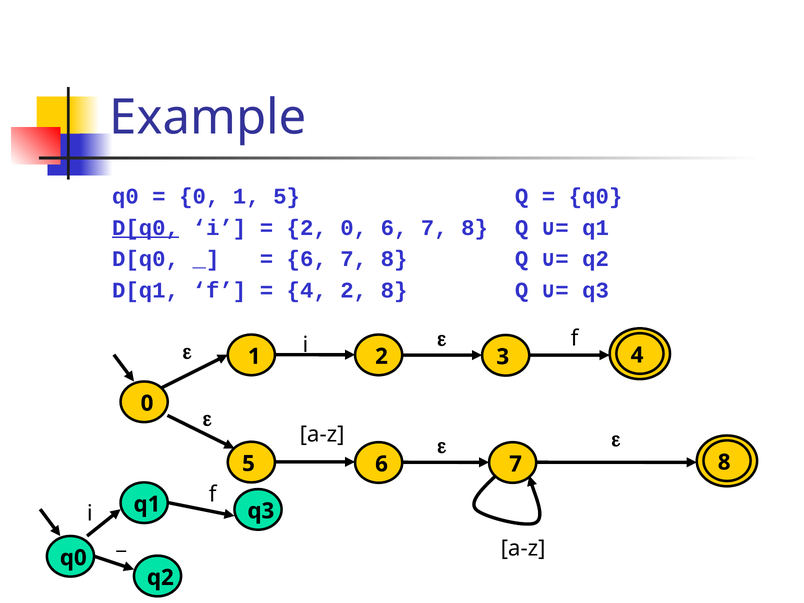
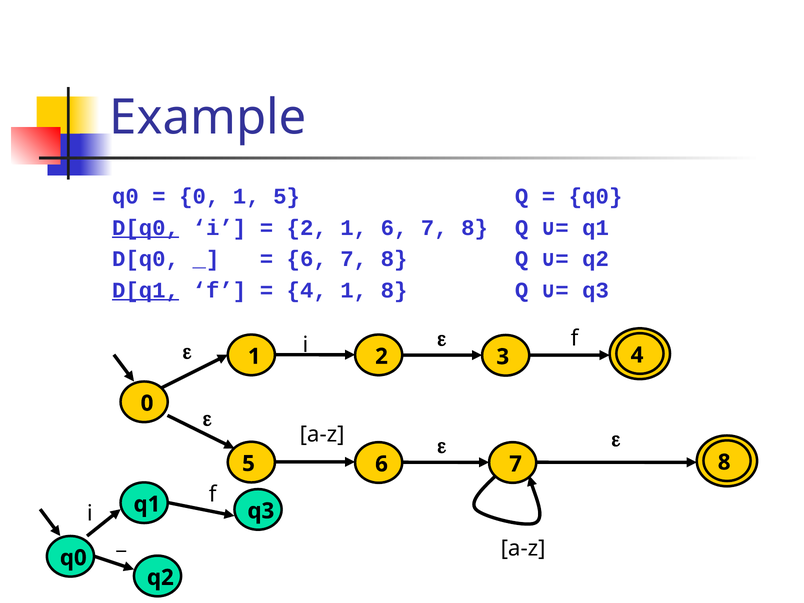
2 0: 0 -> 1 (354, 228)
D[q1 underline: none -> present (146, 290)
4 2: 2 -> 1 (354, 290)
